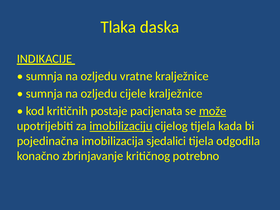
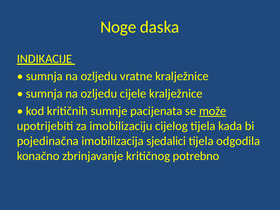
Tlaka: Tlaka -> Noge (118, 27)
postaje: postaje -> sumnje (109, 111)
imobilizaciju underline: present -> none (121, 126)
